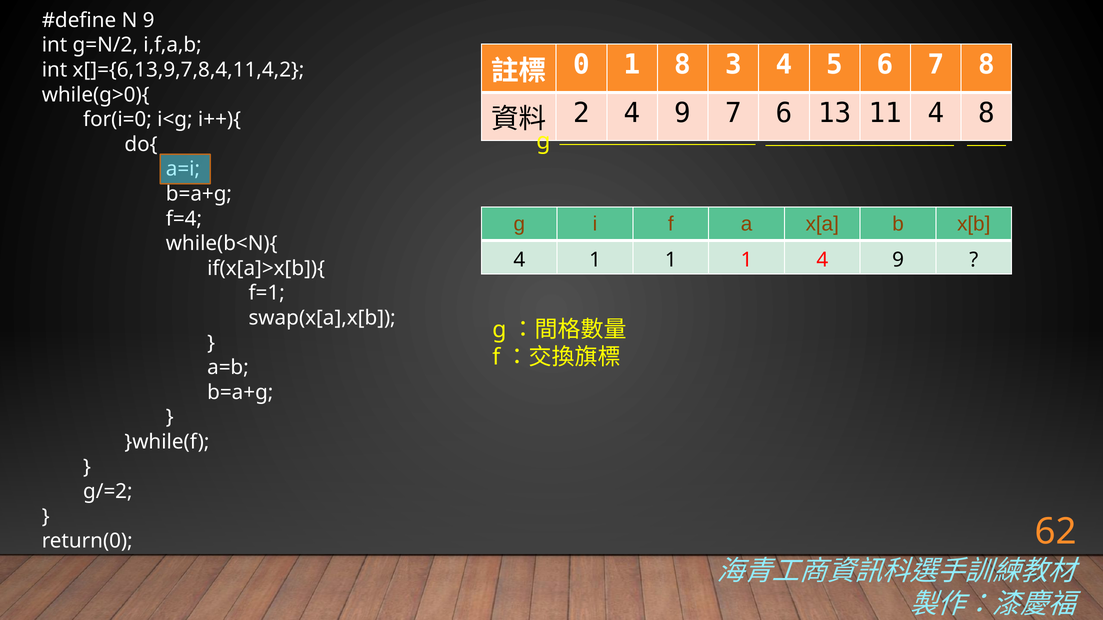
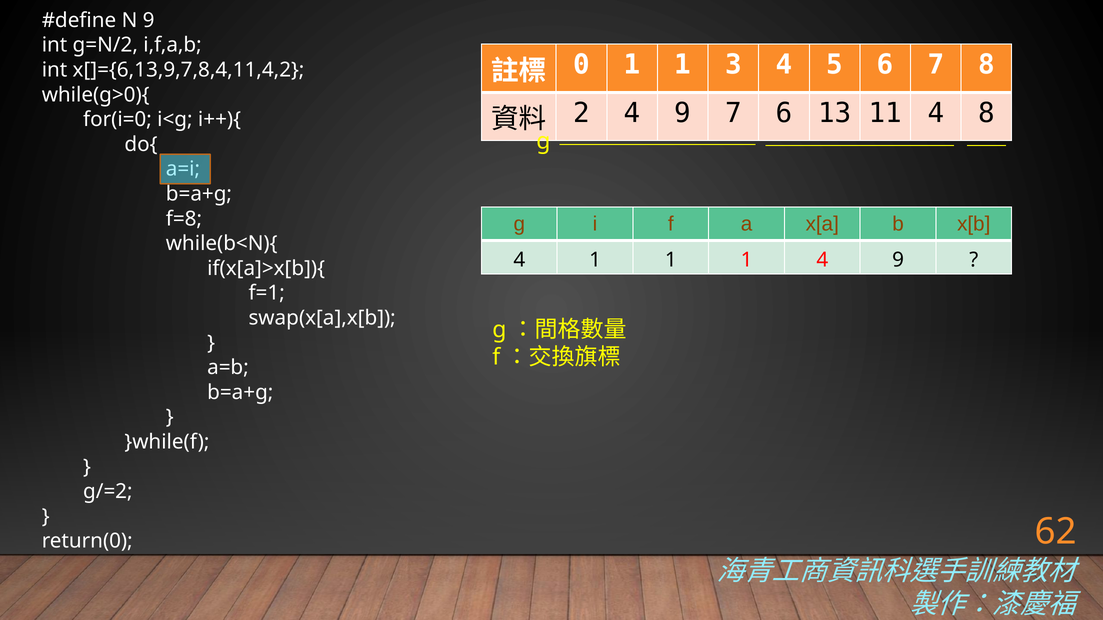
0 1 8: 8 -> 1 (683, 65)
f=4: f=4 -> f=8 (184, 219)
